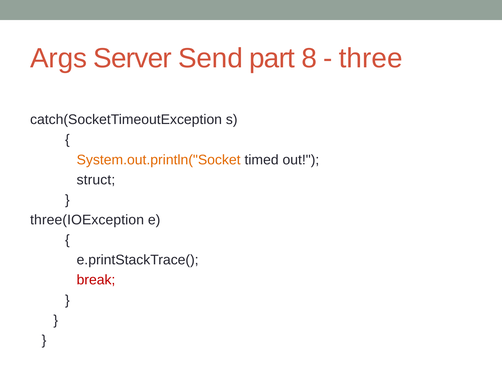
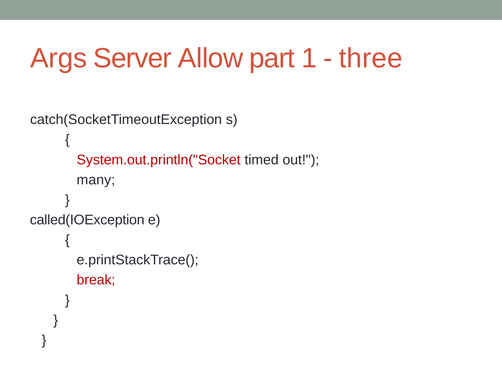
Send: Send -> Allow (211, 58)
8: 8 -> 1 (309, 58)
System.out.println("Socket colour: orange -> red (159, 160)
struct: struct -> many (96, 180)
three(IOException: three(IOException -> called(IOException (87, 220)
